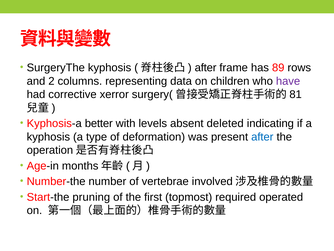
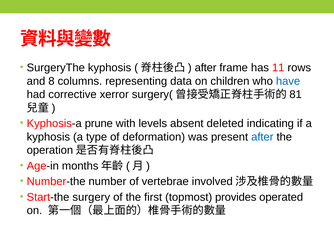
89: 89 -> 11 (278, 68)
2: 2 -> 8 (51, 81)
have colour: purple -> blue (288, 81)
better: better -> prune (99, 123)
pruning: pruning -> surgery (91, 197)
required: required -> provides (236, 197)
